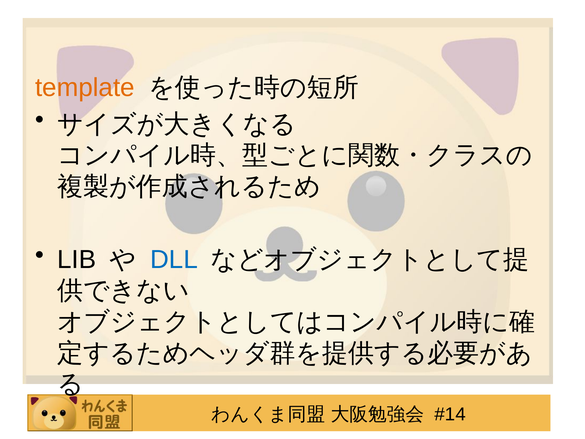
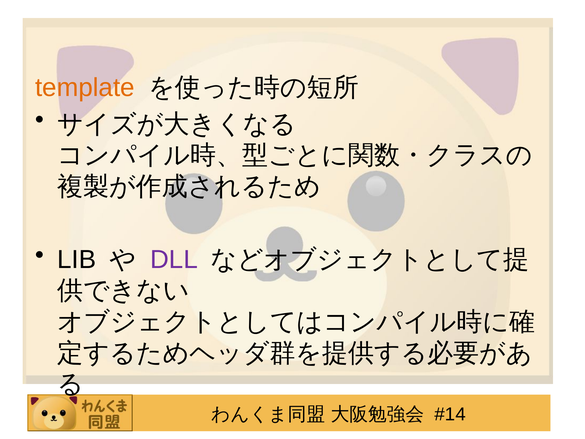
DLL colour: blue -> purple (174, 259)
